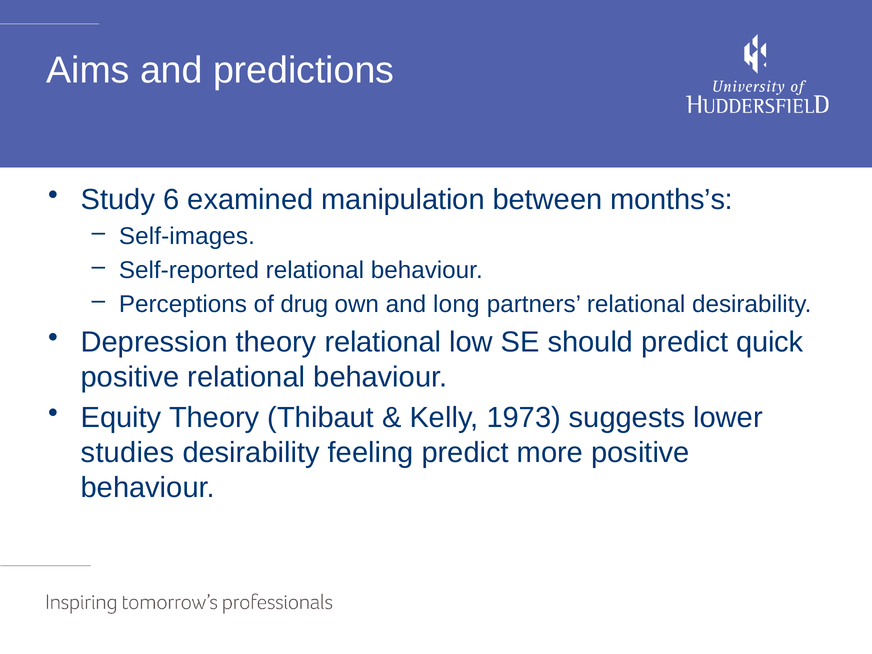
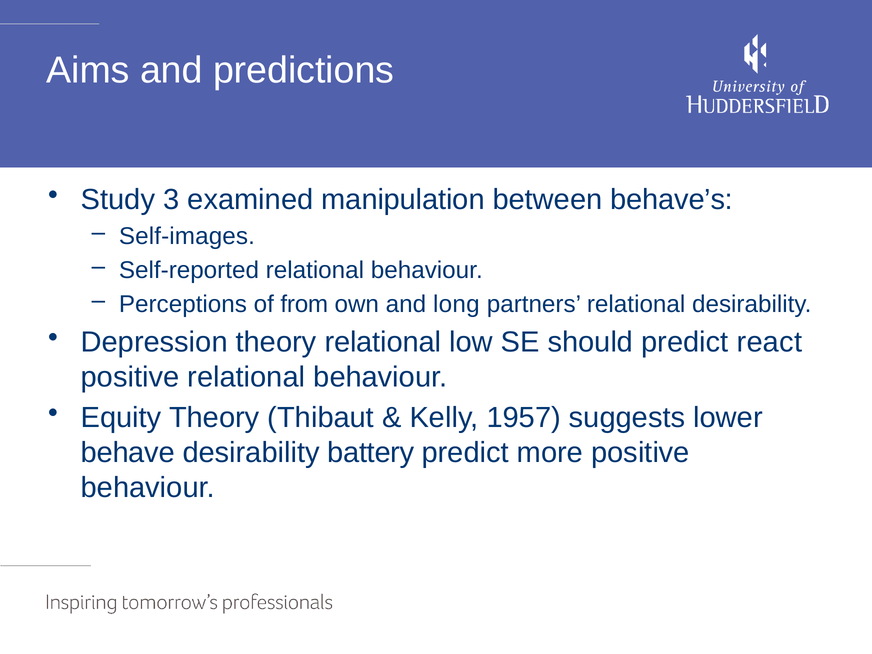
6: 6 -> 3 (171, 200)
months’s: months’s -> behave’s (672, 200)
drug: drug -> from (304, 304)
quick: quick -> react (769, 342)
1973: 1973 -> 1957 (524, 418)
studies: studies -> behave (128, 453)
feeling: feeling -> battery (371, 453)
